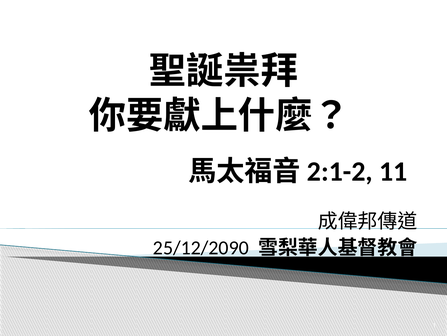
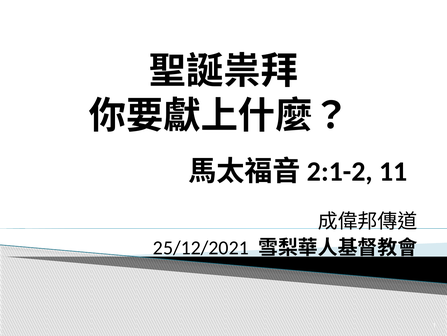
25/12/2090: 25/12/2090 -> 25/12/2021 (201, 247)
